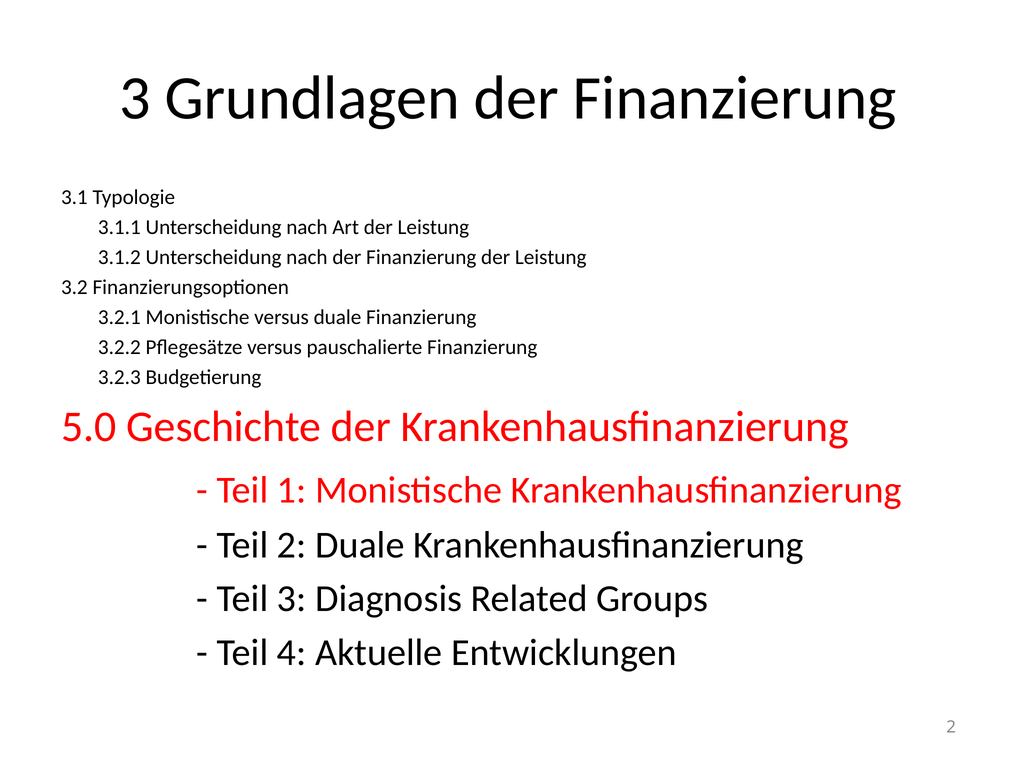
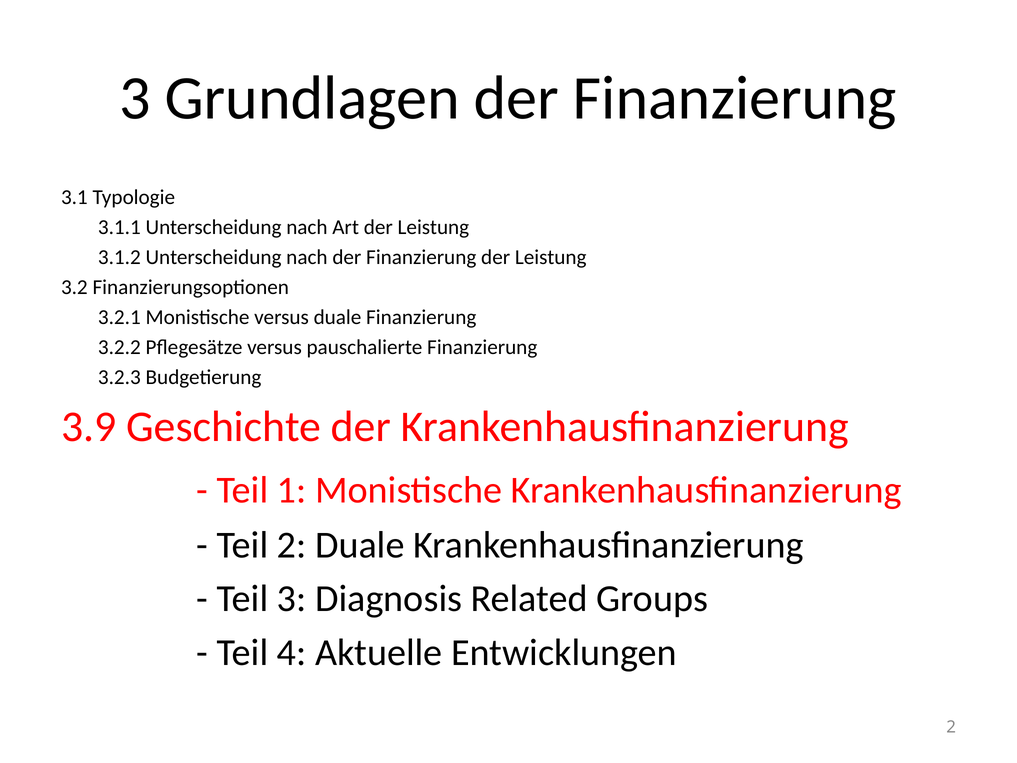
5.0: 5.0 -> 3.9 (89, 427)
